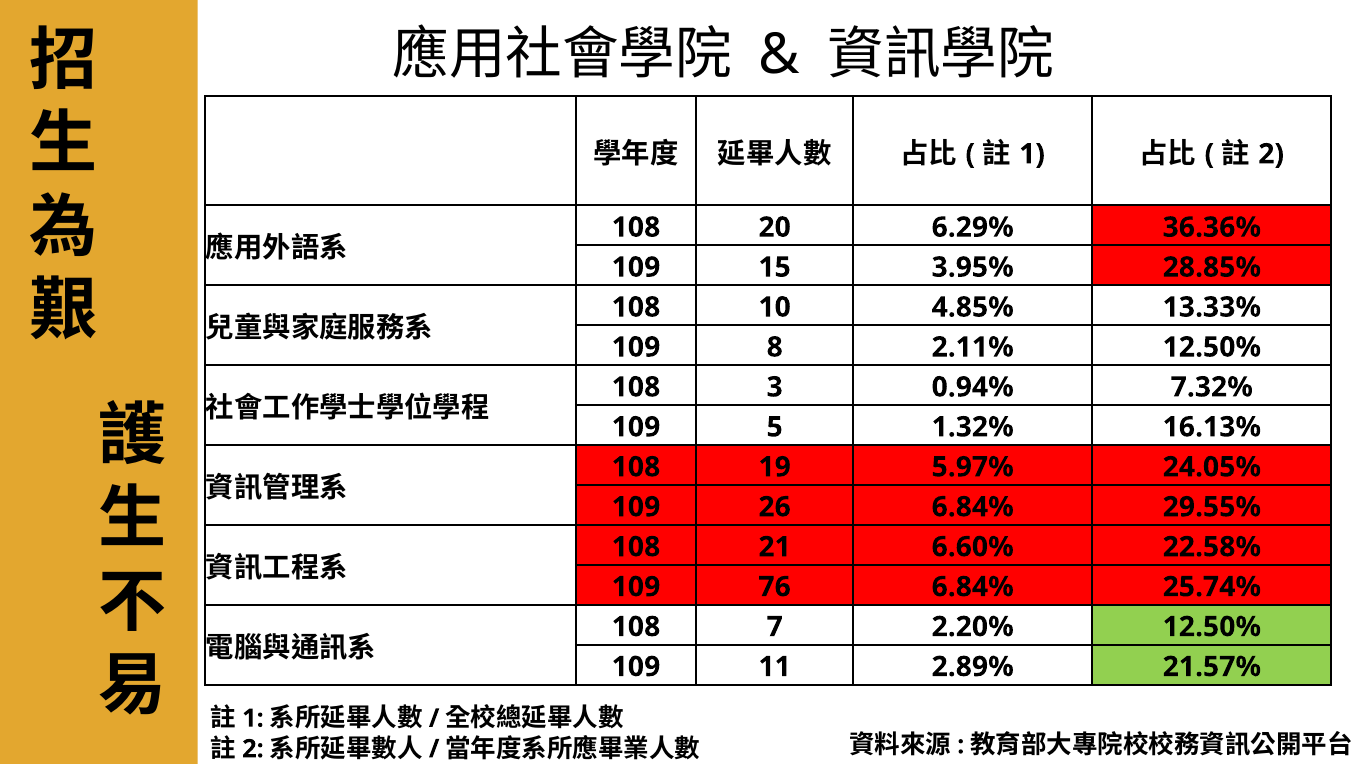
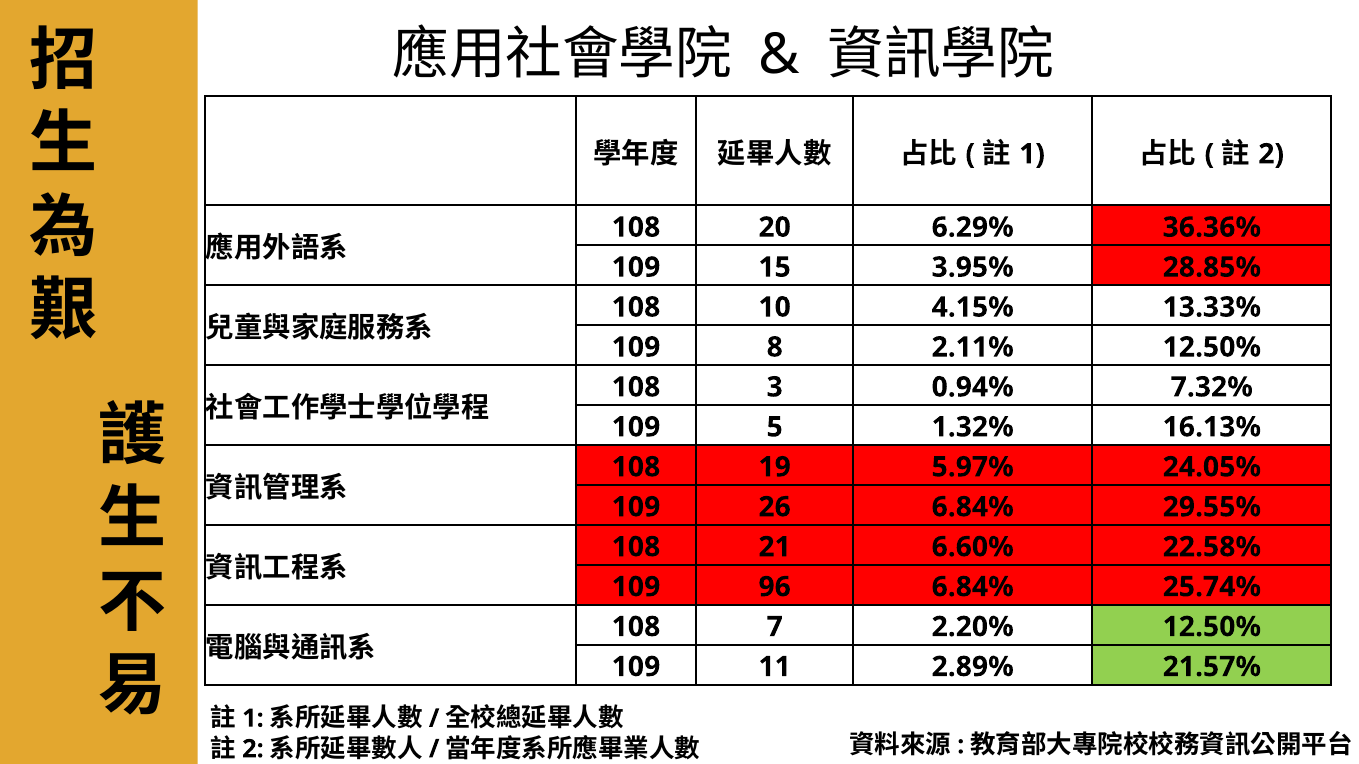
4.85%: 4.85% -> 4.15% (973, 307)
76: 76 -> 96 (775, 587)
